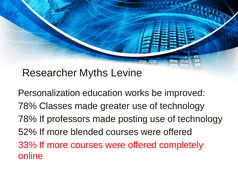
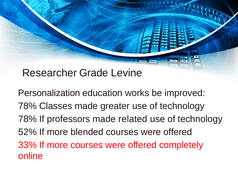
Myths: Myths -> Grade (94, 73)
posting: posting -> related (133, 119)
